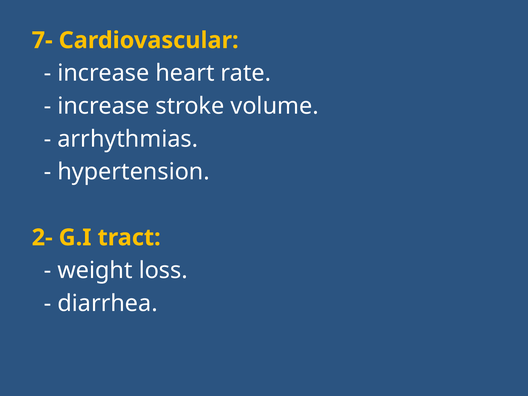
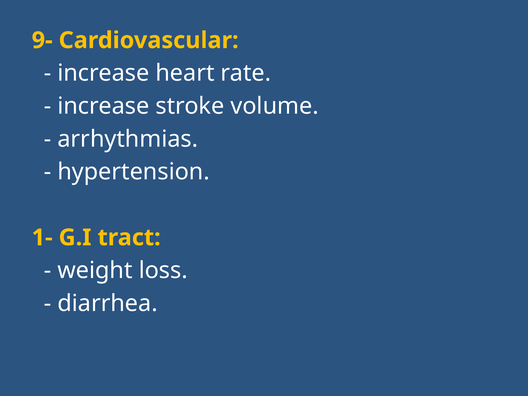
7-: 7- -> 9- (42, 40)
2-: 2- -> 1- (42, 238)
